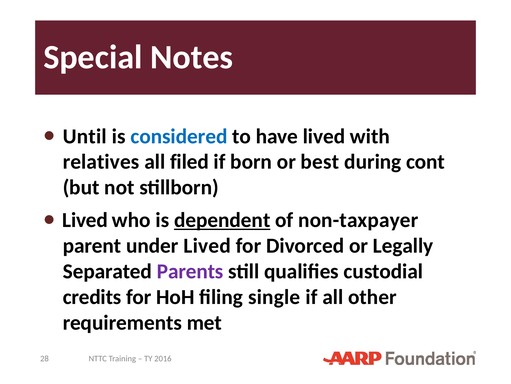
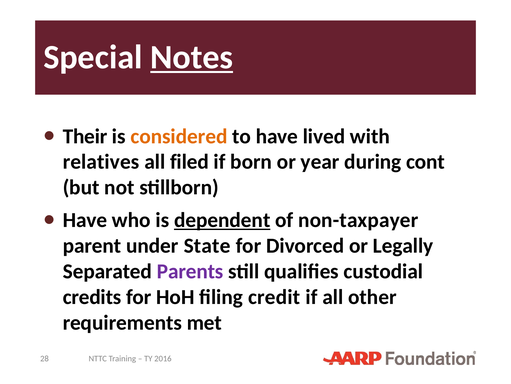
Notes underline: none -> present (192, 57)
Until: Until -> Their (85, 136)
considered colour: blue -> orange (179, 136)
best: best -> year (320, 162)
Lived: Lived -> Have (85, 220)
under Lived: Lived -> State (207, 245)
single: single -> credit (274, 296)
